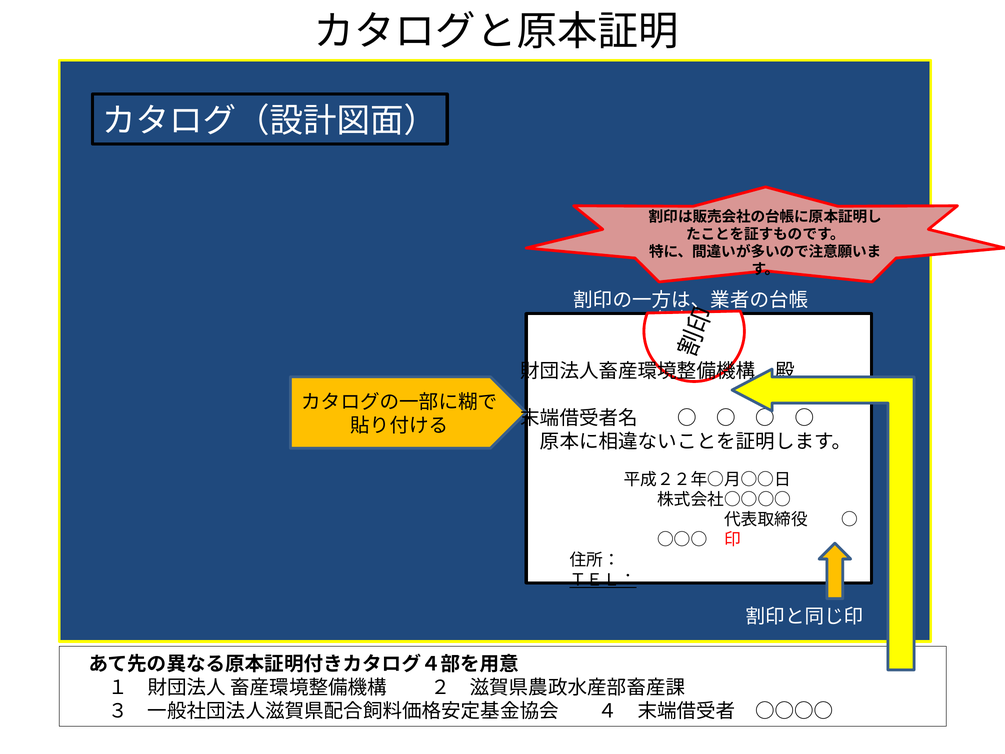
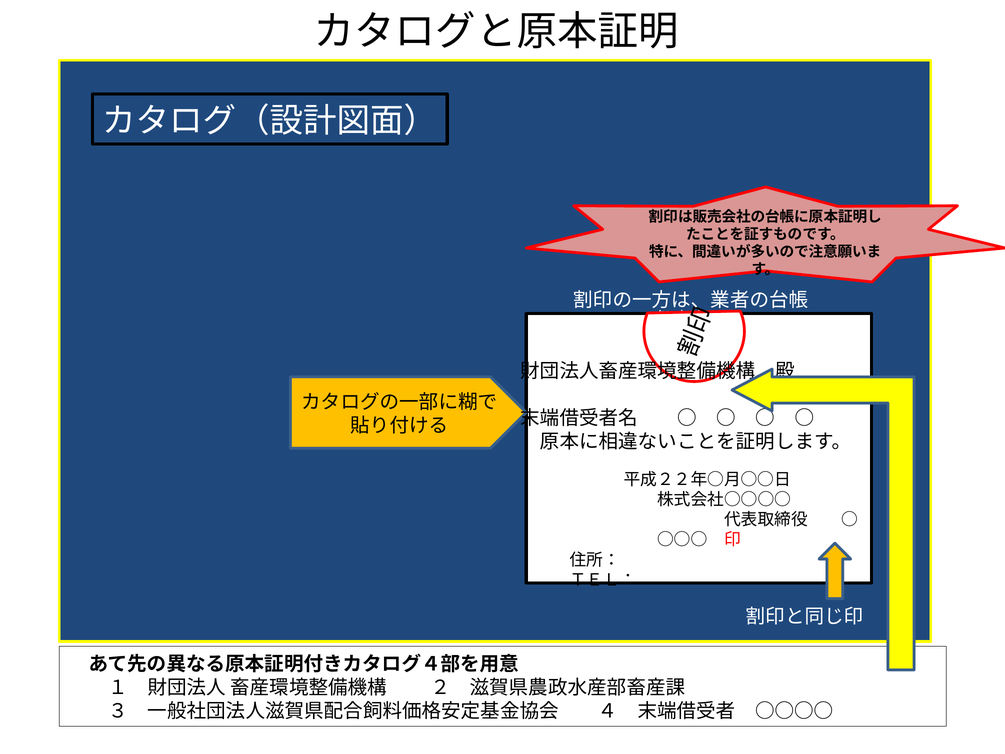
ＴＥＬ： underline: present -> none (603, 580)
